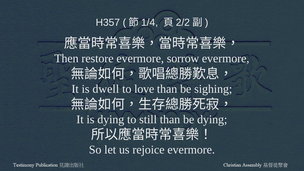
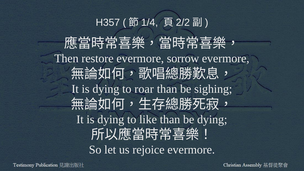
dwell: dwell -> dying (106, 89)
love: love -> roar (144, 89)
still: still -> like (148, 119)
